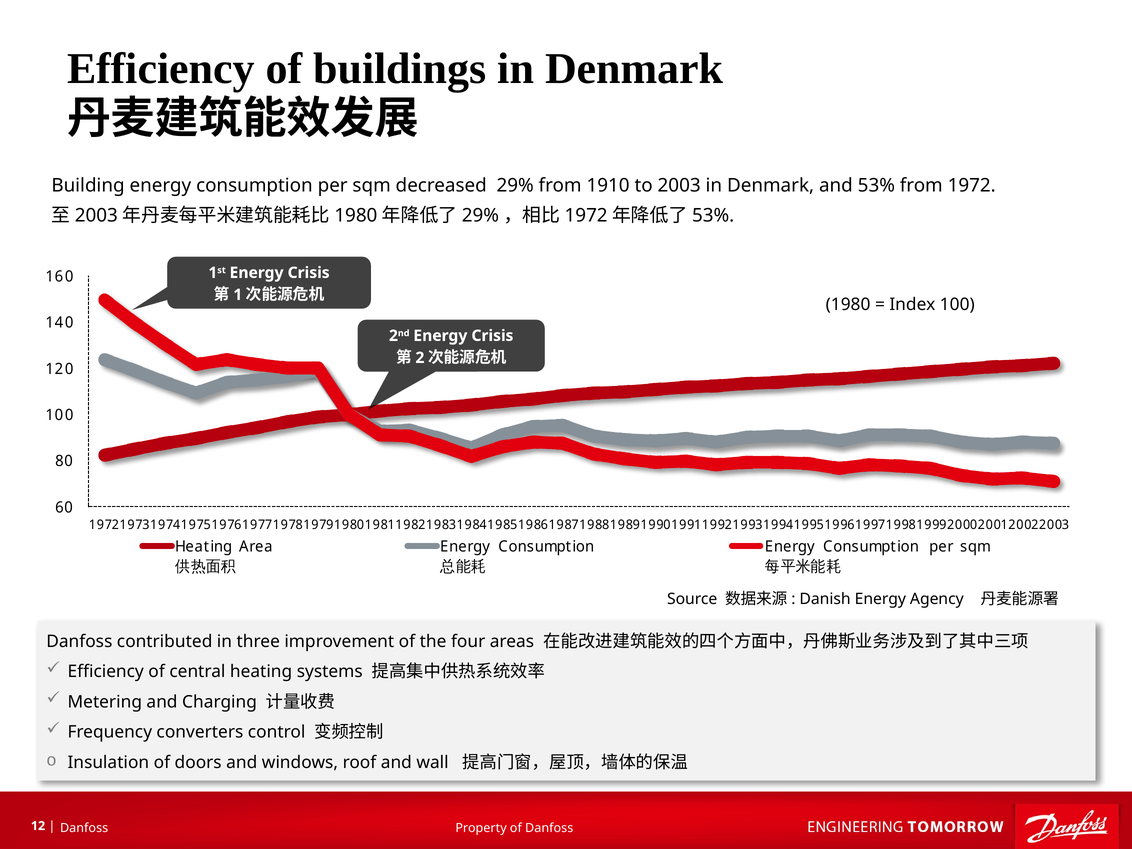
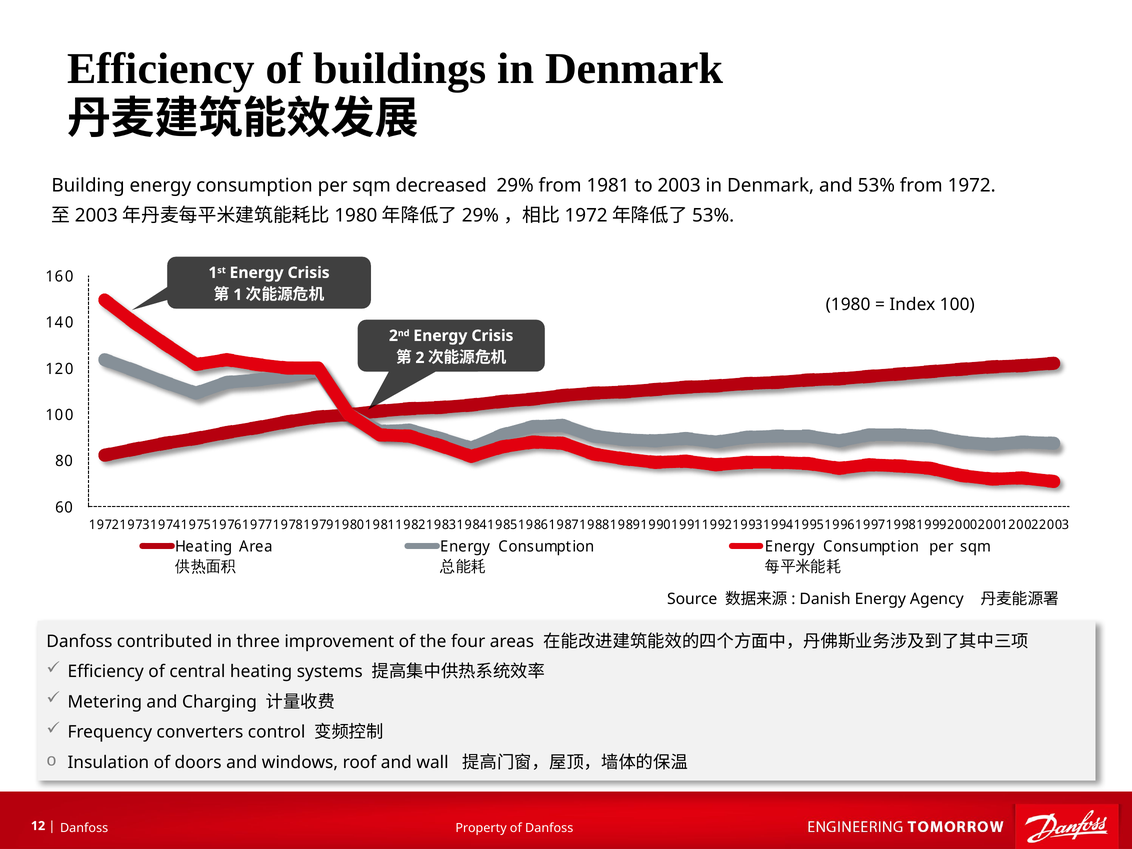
1910: 1910 -> 1981 (608, 186)
